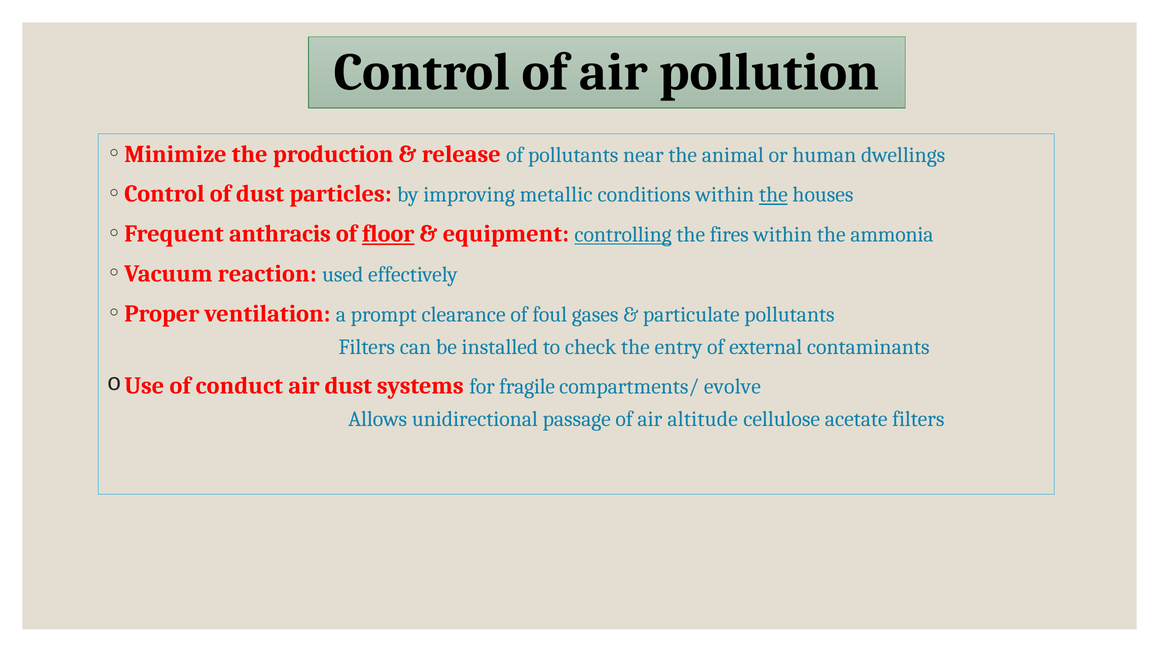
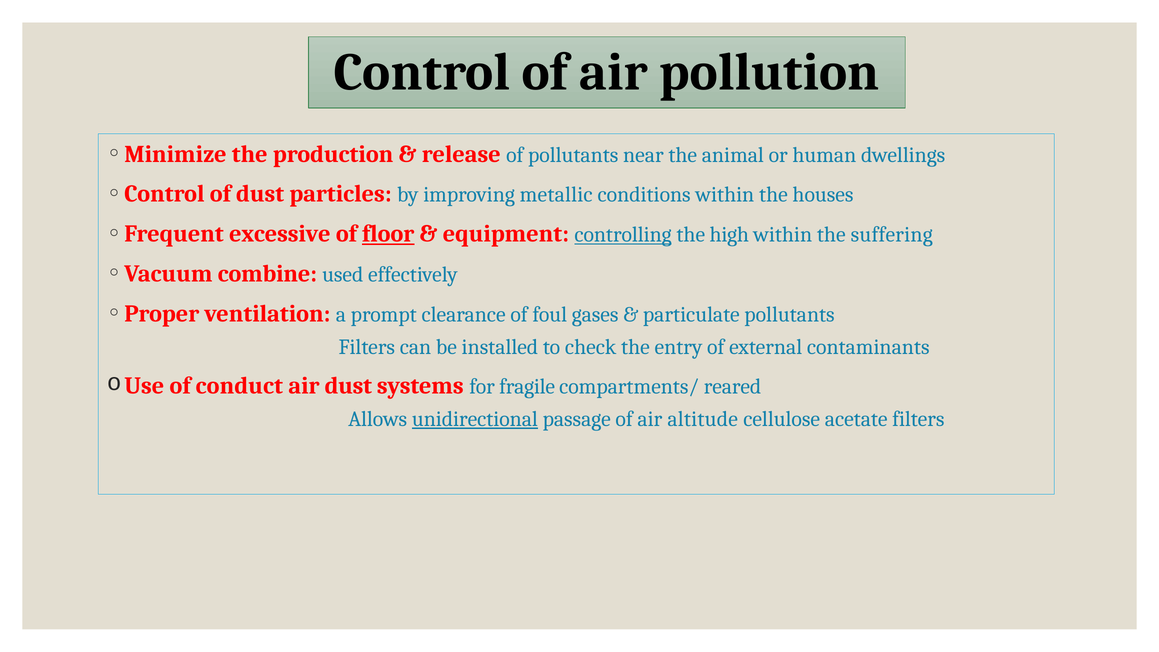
the underline: present -> none (773, 195)
anthracis: anthracis -> excessive (280, 234)
fires: fires -> high (729, 235)
ammonia: ammonia -> suffering (892, 235)
reaction: reaction -> combine (267, 274)
evolve: evolve -> reared (733, 386)
unidirectional underline: none -> present (475, 419)
